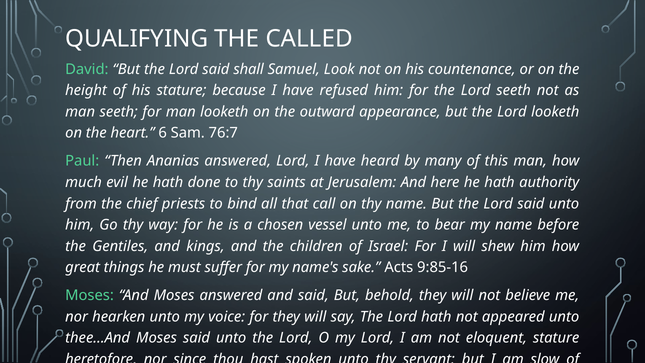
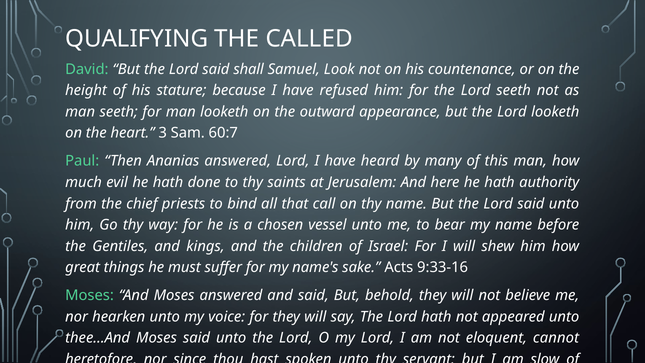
6: 6 -> 3 (163, 133)
76:7: 76:7 -> 60:7 (223, 133)
9:85-16: 9:85-16 -> 9:33-16 (443, 267)
eloquent stature: stature -> cannot (556, 338)
